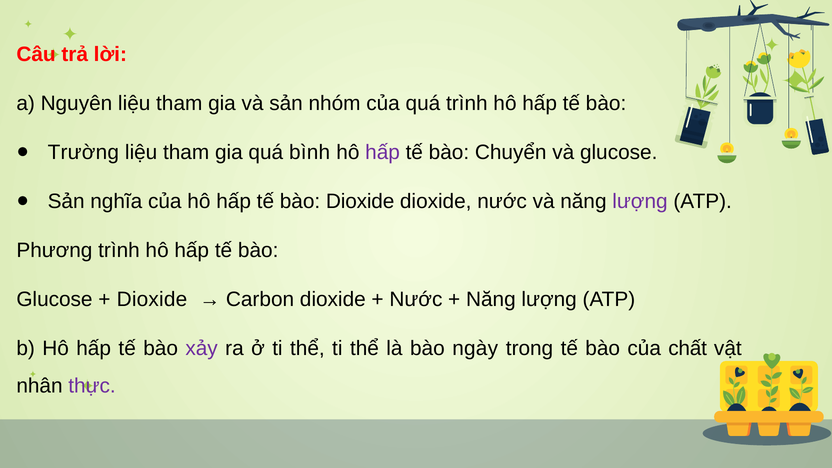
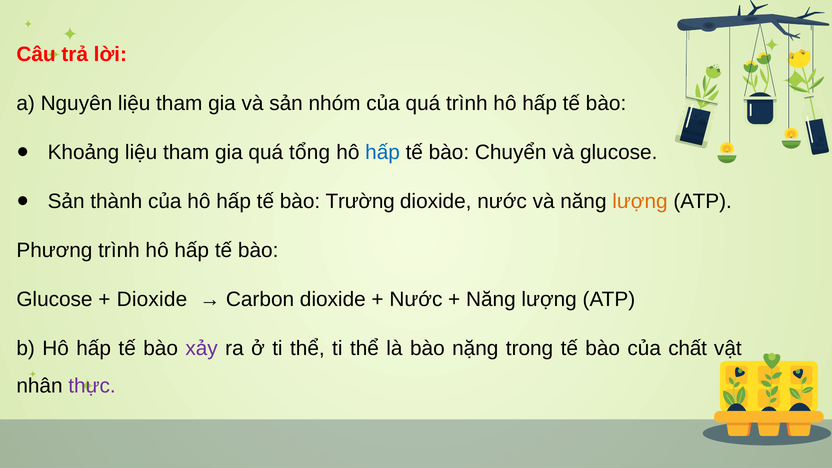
Trường: Trường -> Khoảng (83, 152)
bình: bình -> tổng (310, 152)
hấp colour: purple -> blue (383, 152)
nghĩa: nghĩa -> thành (116, 201)
bào Dioxide: Dioxide -> Trường (360, 201)
lượng colour: purple -> orange (640, 201)
ngày: ngày -> nặng (475, 348)
